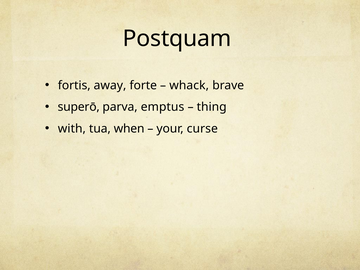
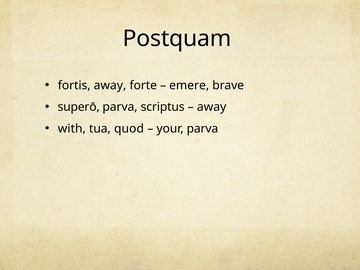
whack: whack -> emere (189, 85)
emptus: emptus -> scriptus (163, 107)
thing: thing -> away (212, 107)
when: when -> quod (129, 129)
your curse: curse -> parva (202, 129)
